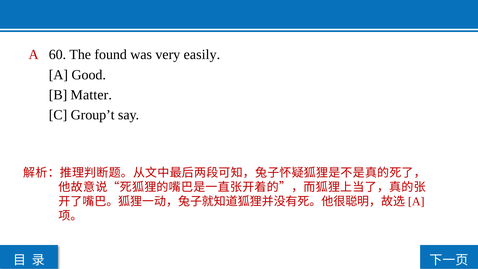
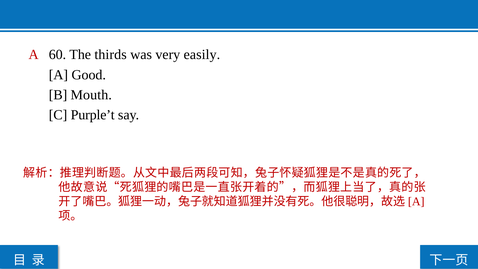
found: found -> thirds (111, 55)
Matter: Matter -> Mouth (91, 95)
Group’t: Group’t -> Purple’t (93, 115)
